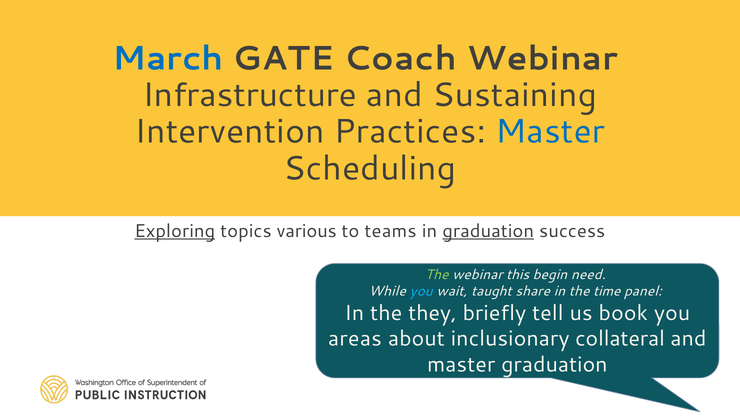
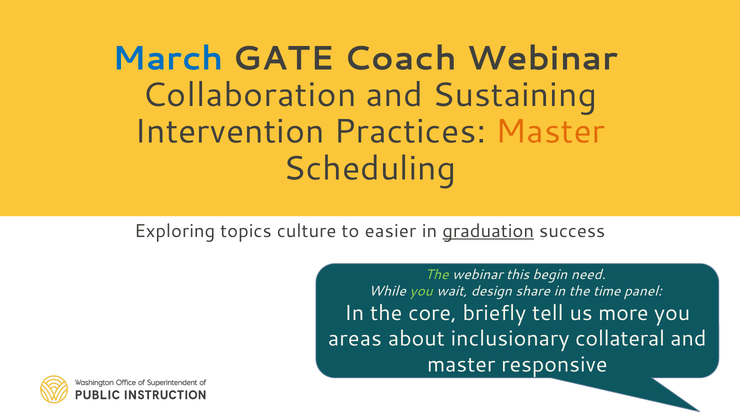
Infrastructure: Infrastructure -> Collaboration (249, 95)
Master colour: blue -> orange (550, 132)
Exploring underline: present -> none (175, 231)
various: various -> culture (307, 231)
teams: teams -> easier (391, 231)
you colour: light blue -> light green (421, 291)
taught: taught -> design (491, 291)
they: they -> core (433, 313)
book: book -> more (623, 313)
master graduation: graduation -> responsive (554, 365)
